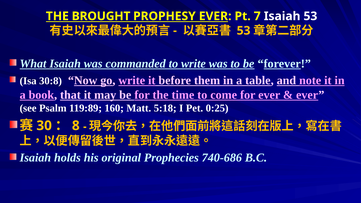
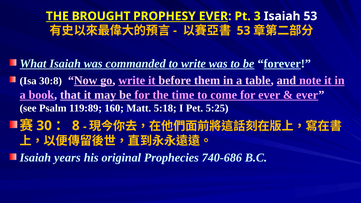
7: 7 -> 3 (257, 16)
0:25: 0:25 -> 5:25 (217, 108)
holds: holds -> years (67, 158)
